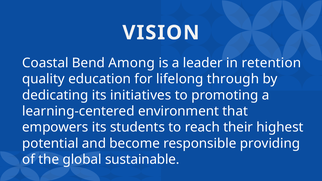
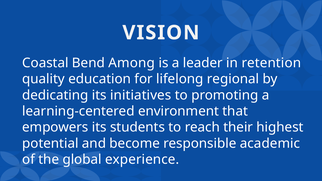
through: through -> regional (233, 79)
providing: providing -> academic (270, 143)
sustainable: sustainable -> experience (142, 160)
